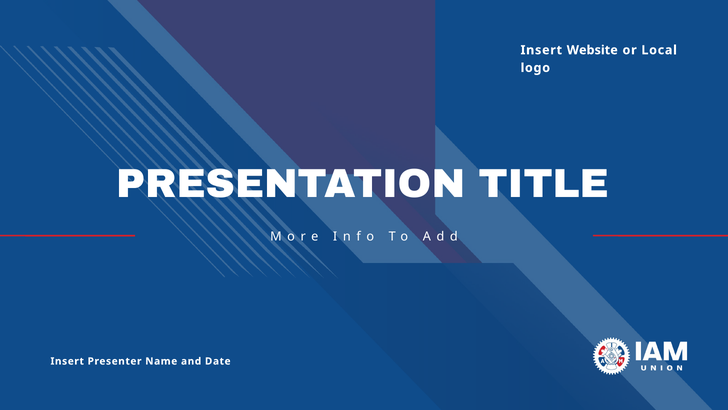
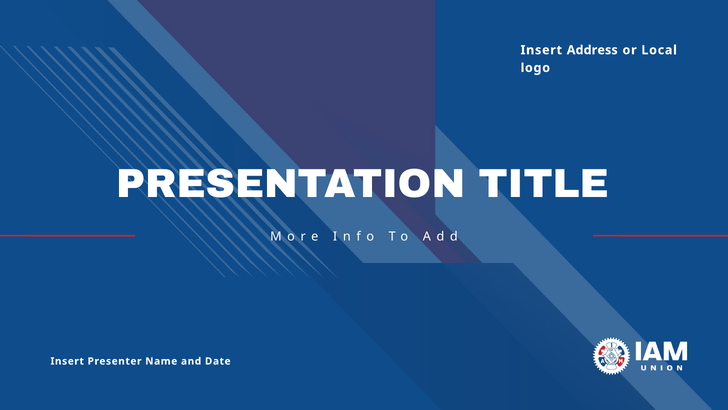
Website: Website -> Address (592, 50)
